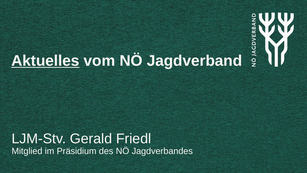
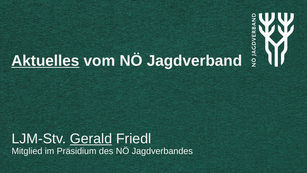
Gerald underline: none -> present (91, 139)
